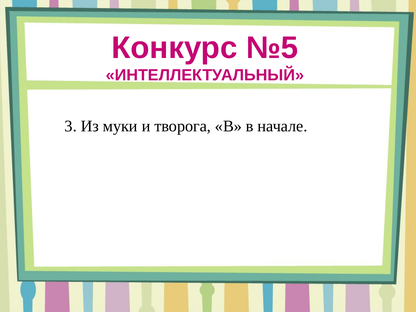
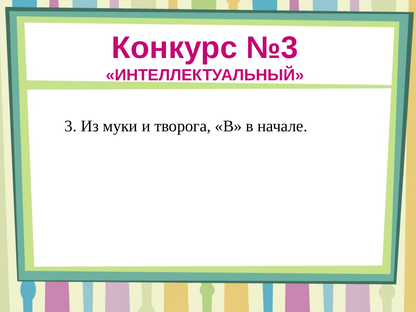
№5: №5 -> №3 (272, 48)
